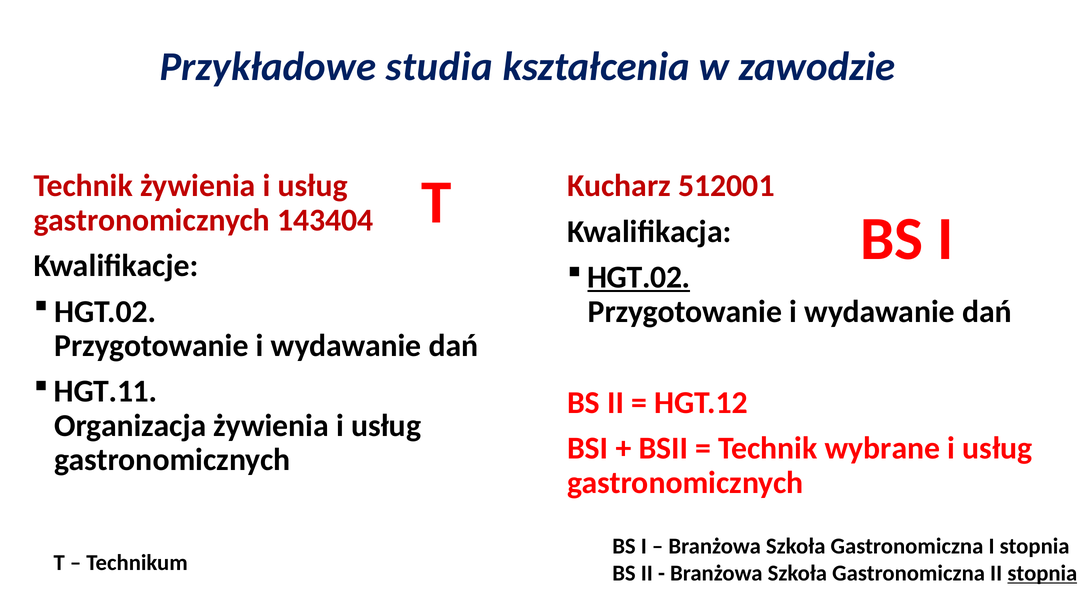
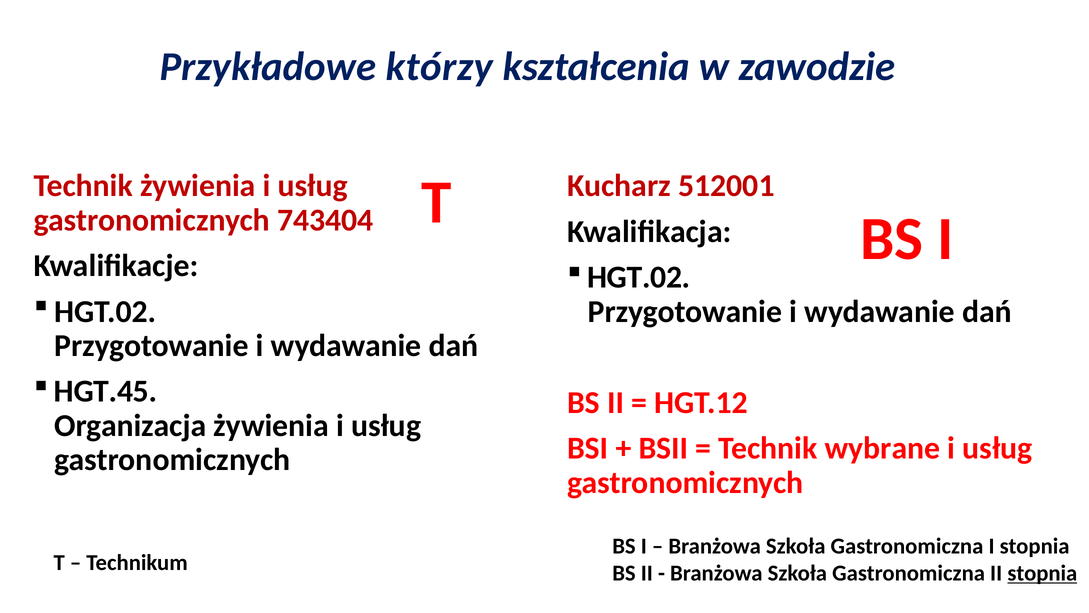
studia: studia -> którzy (439, 67)
143404: 143404 -> 743404 (325, 220)
HGT.02 underline: present -> none (639, 277)
HGT.11: HGT.11 -> HGT.45 (105, 391)
